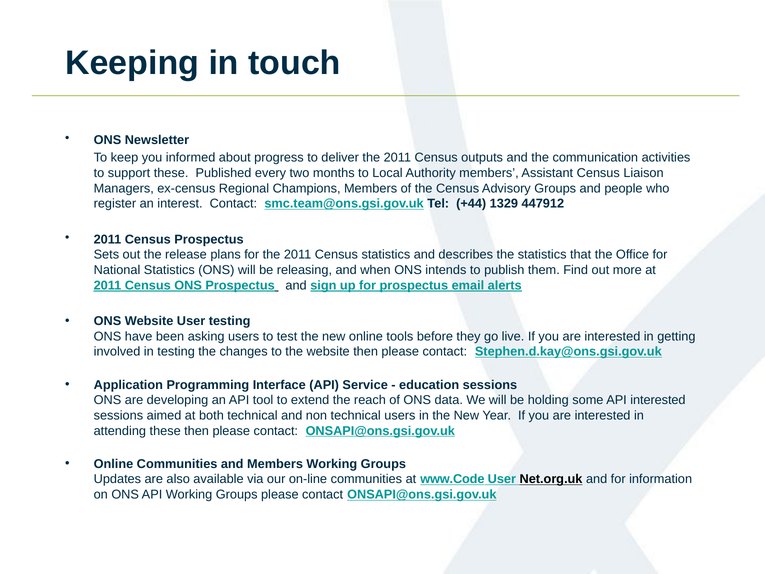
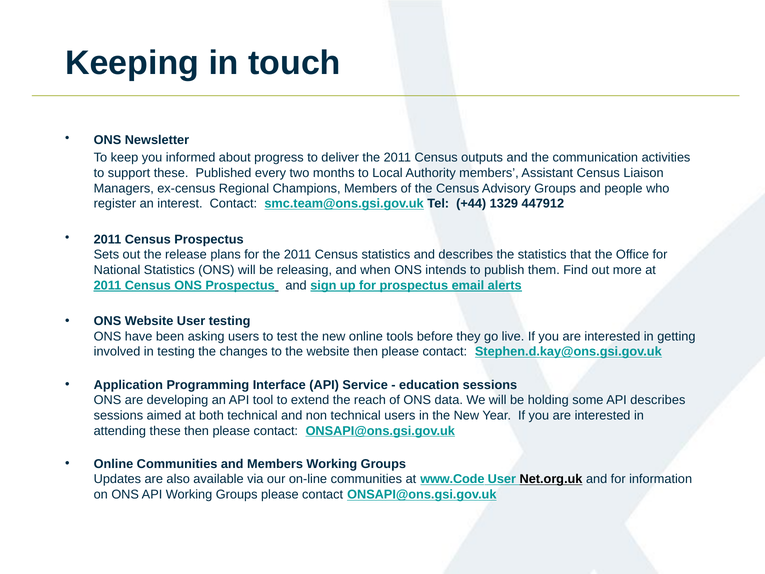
API interested: interested -> describes (658, 400)
